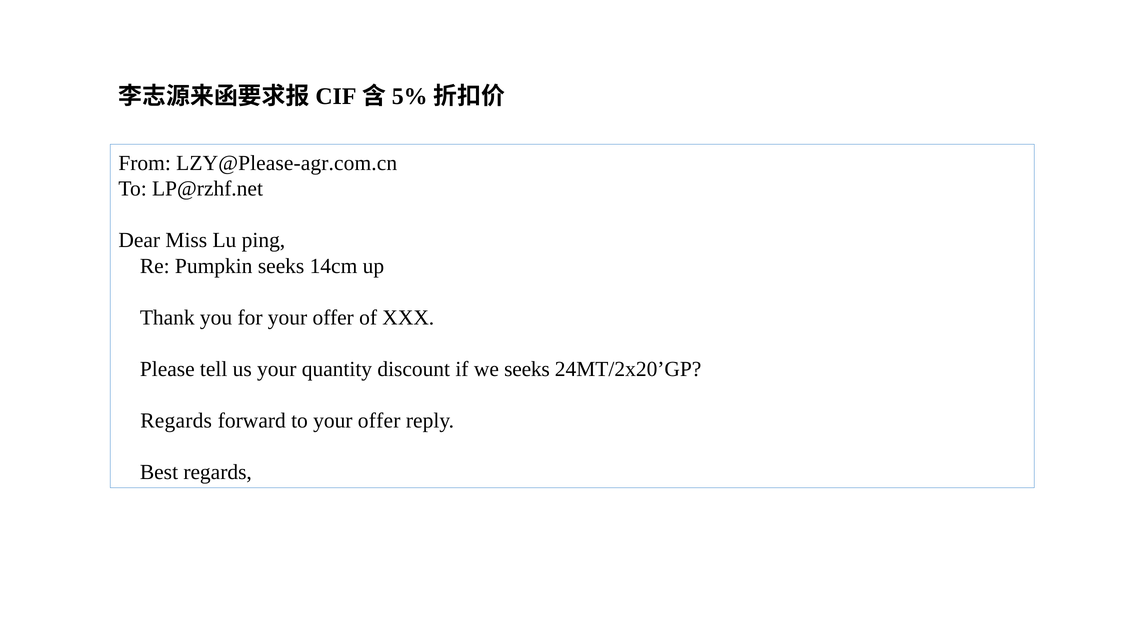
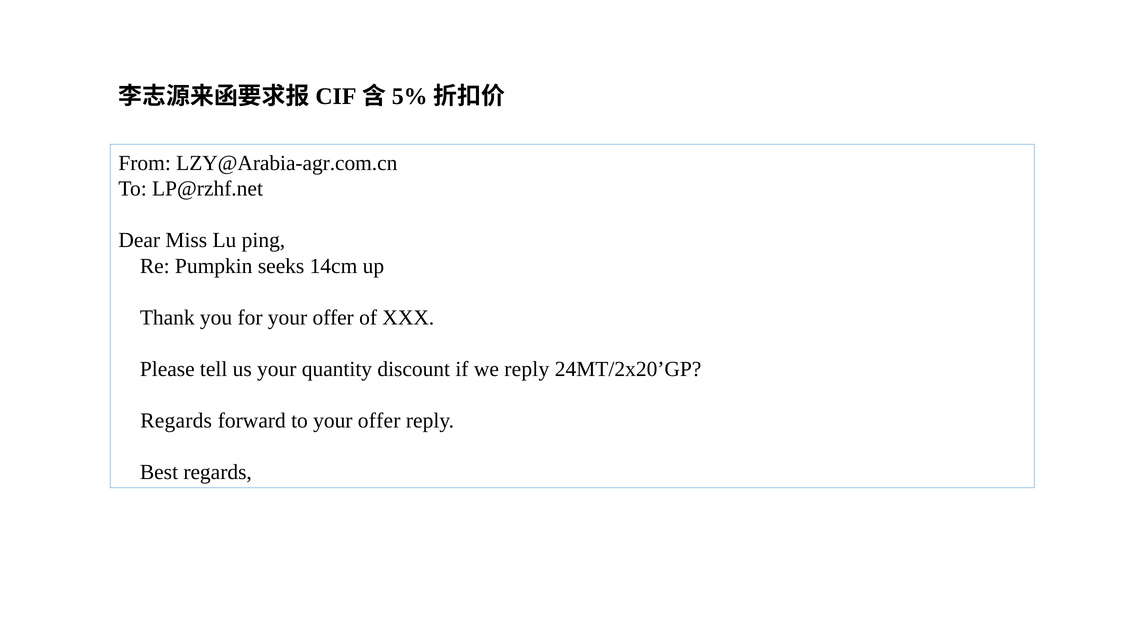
LZY@Please-agr.com.cn: LZY@Please-agr.com.cn -> LZY@Arabia-agr.com.cn (287, 163)
we seeks: seeks -> reply (527, 369)
